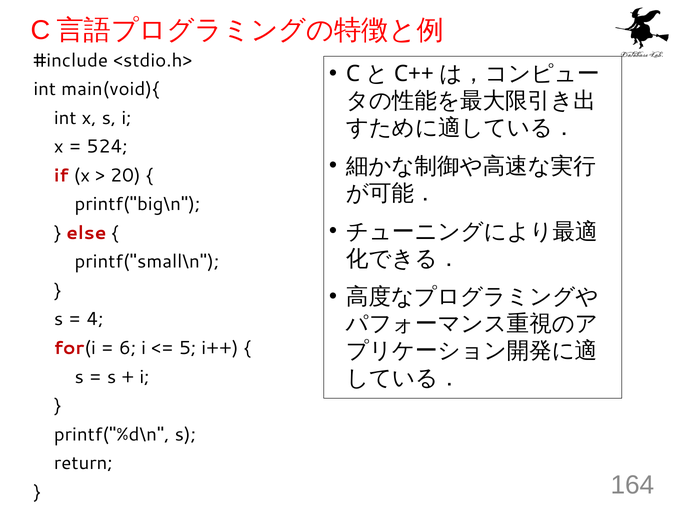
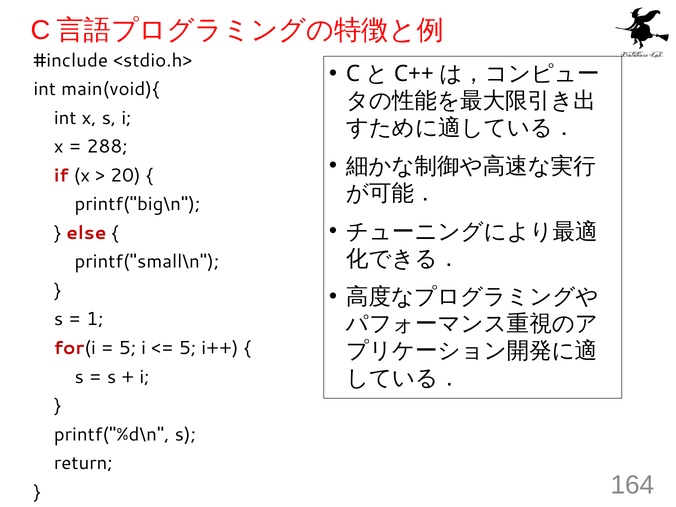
524: 524 -> 288 (107, 147)
4: 4 -> 1 (95, 319)
6: 6 -> 5 (128, 348)
